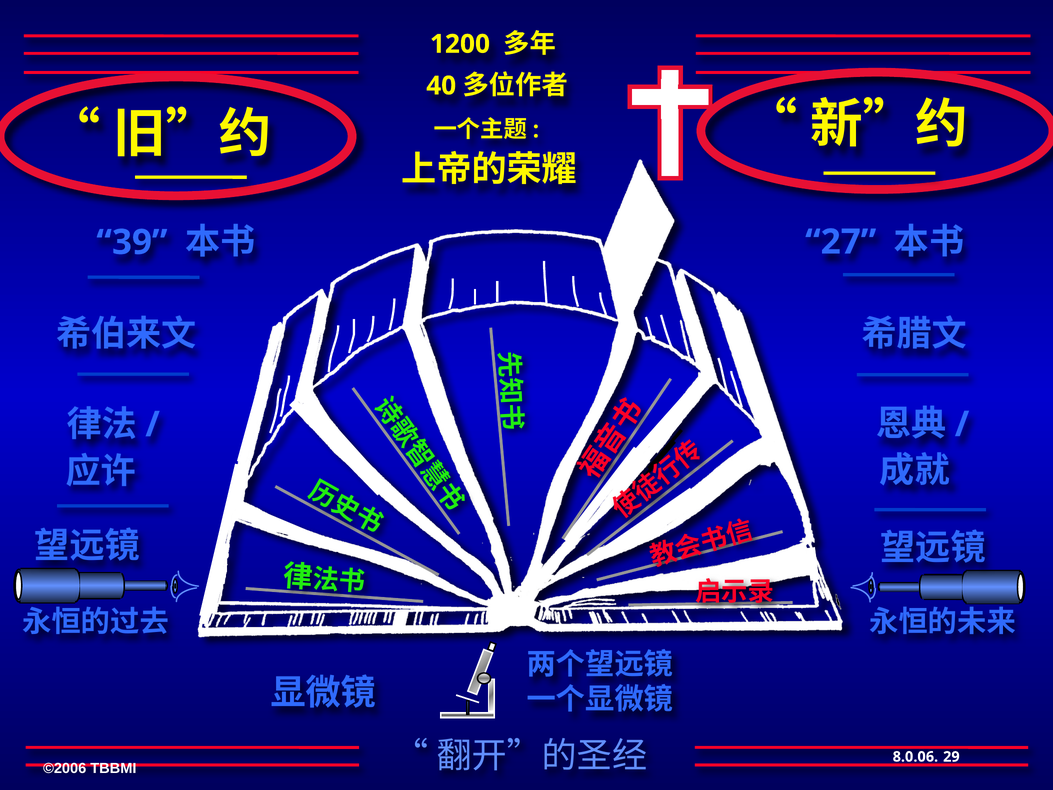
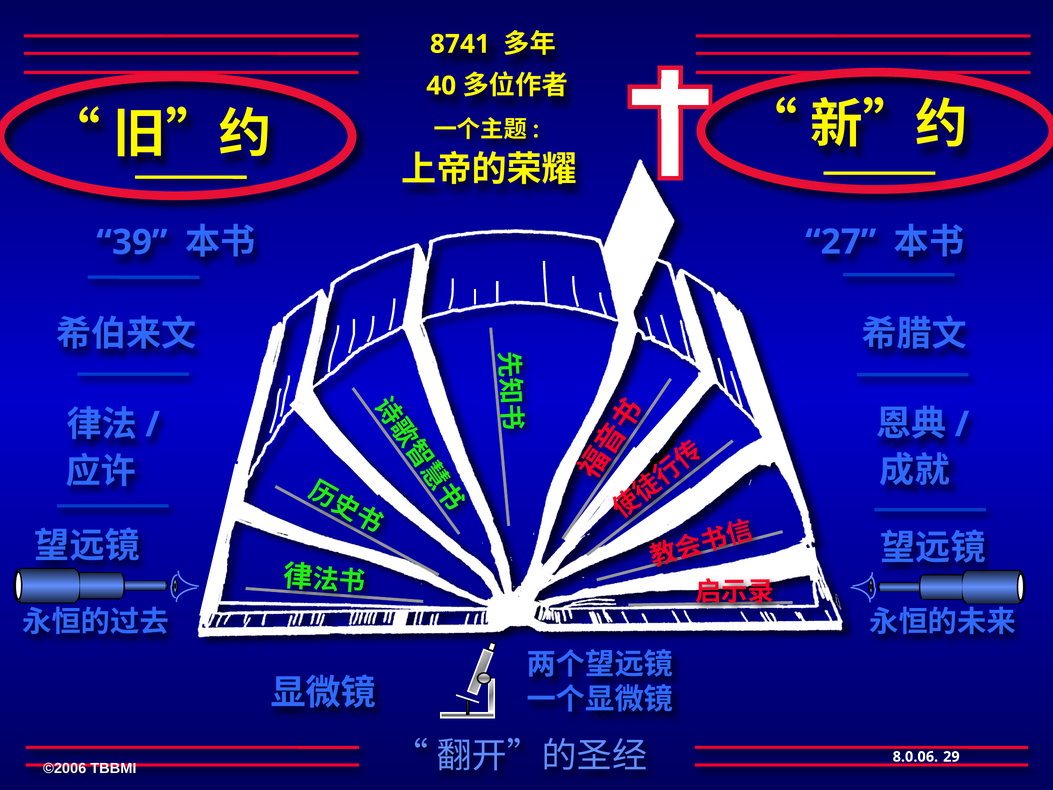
1200: 1200 -> 8741 (460, 44)
